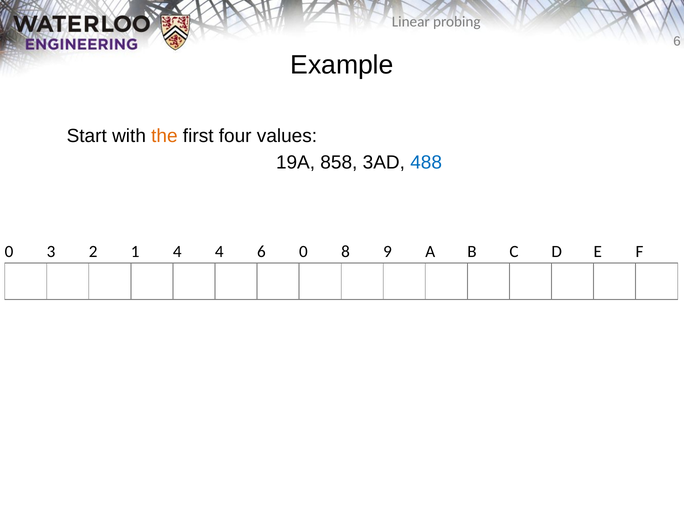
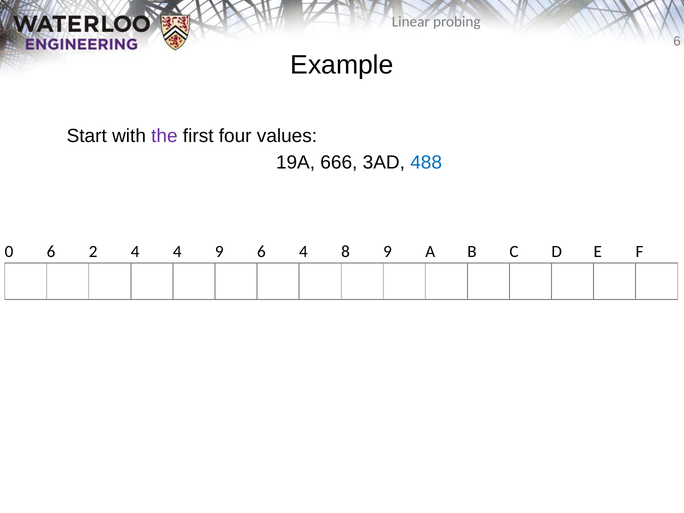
the colour: orange -> purple (164, 136)
858: 858 -> 666 (339, 162)
0 3: 3 -> 6 (51, 252)
2 1: 1 -> 4 (135, 252)
4 4: 4 -> 9 (219, 252)
6 0: 0 -> 4 (303, 252)
